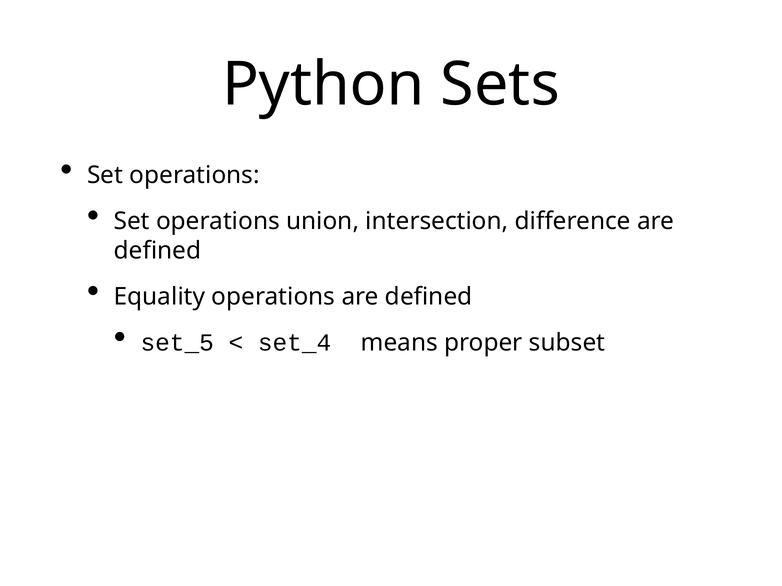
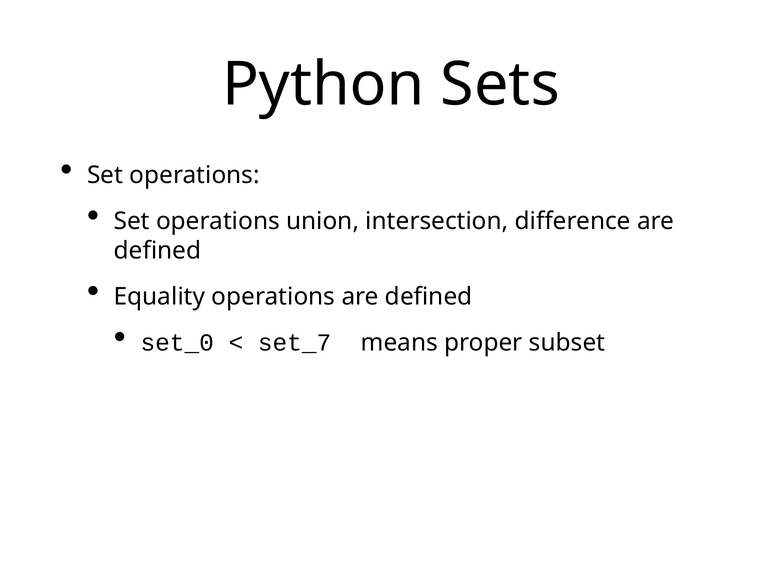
set_5: set_5 -> set_0 (177, 343)
set_4: set_4 -> set_7 (295, 343)
